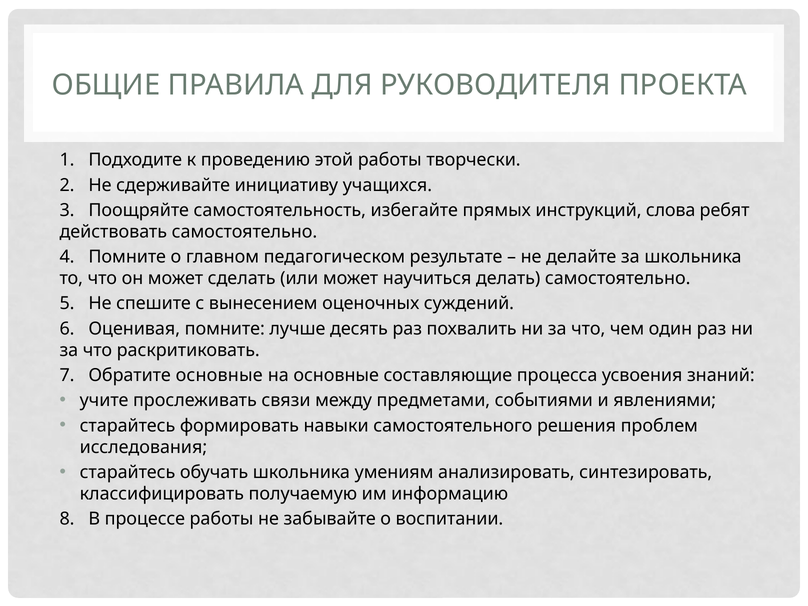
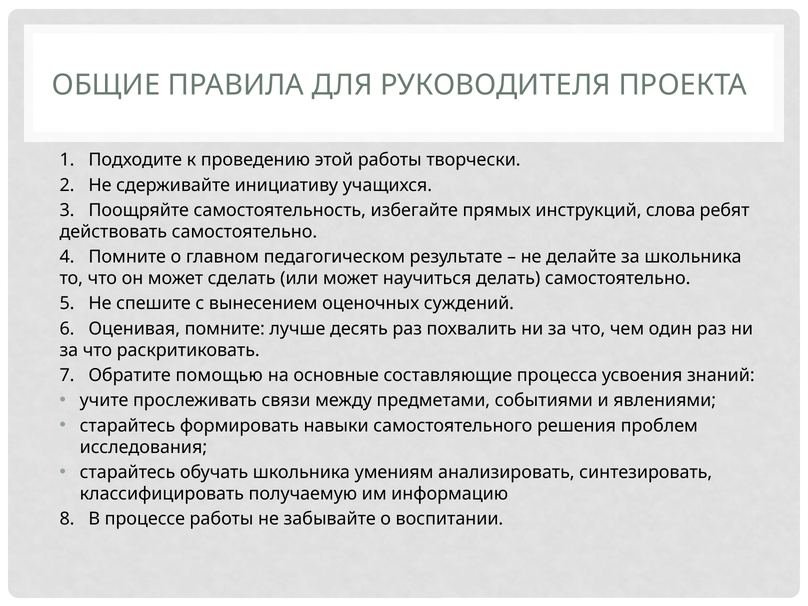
Обратите основные: основные -> помощью (219, 375)
